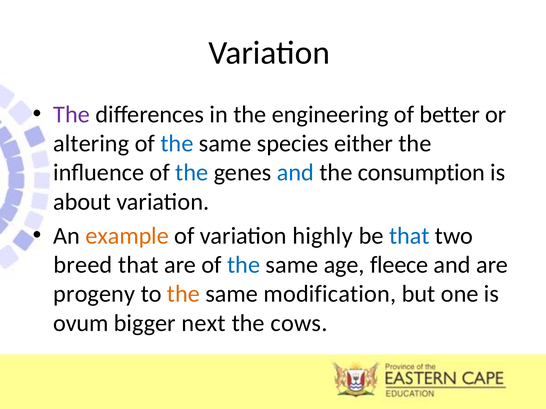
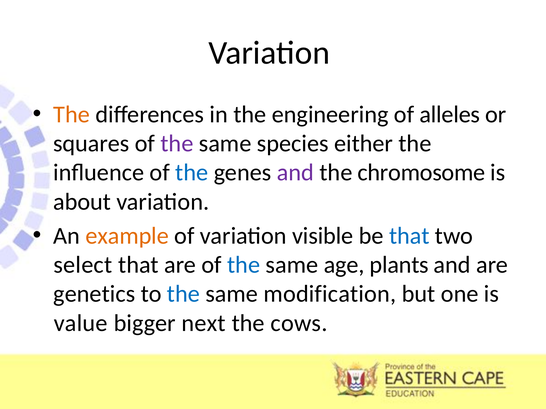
The colour: purple -> orange (72, 115)
better: better -> alleles (450, 115)
altering: altering -> squares (91, 144)
the colour: blue -> purple (177, 144)
and colour: blue -> purple (295, 173)
consumption: consumption -> chromosome (421, 173)
highly: highly -> visible (323, 236)
breed: breed -> select (83, 265)
fleece: fleece -> plants (399, 265)
progeny: progeny -> genetics (94, 294)
the colour: orange -> blue (183, 294)
ovum: ovum -> value (81, 323)
